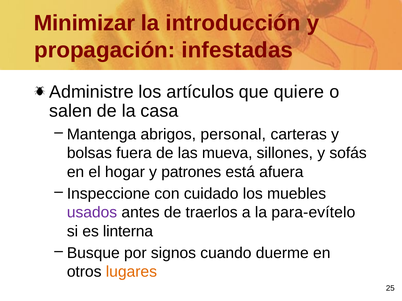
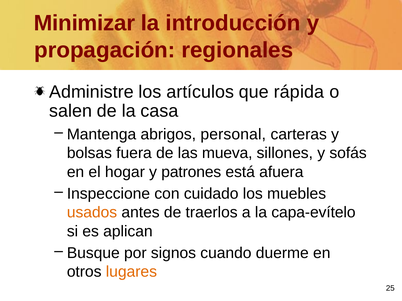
infestadas: infestadas -> regionales (237, 50)
quiere: quiere -> rápida (299, 92)
usados colour: purple -> orange (92, 213)
para-evítelo: para-evítelo -> capa-evítelo (313, 213)
linterna: linterna -> aplican (128, 232)
